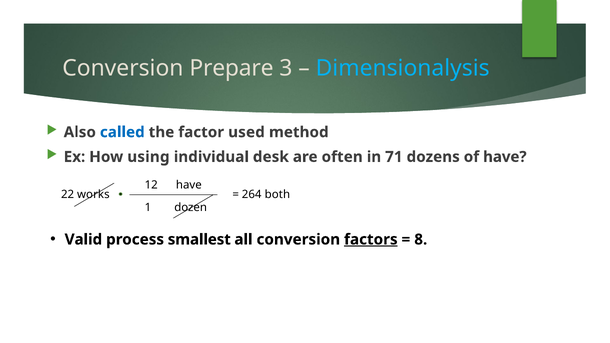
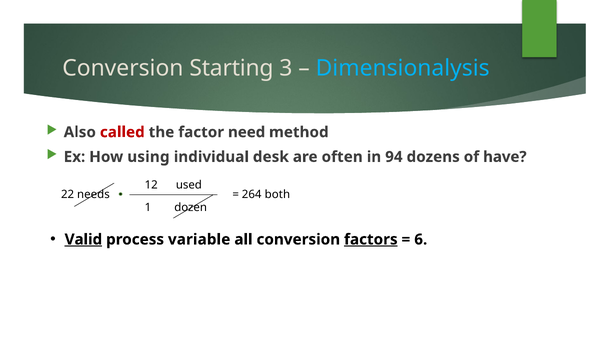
Prepare: Prepare -> Starting (231, 68)
called colour: blue -> red (122, 132)
used: used -> need (247, 132)
71: 71 -> 94 (394, 157)
have: have -> used (189, 185)
works: works -> needs (93, 195)
Valid underline: none -> present (83, 240)
smallest: smallest -> variable (199, 240)
8: 8 -> 6 (421, 240)
